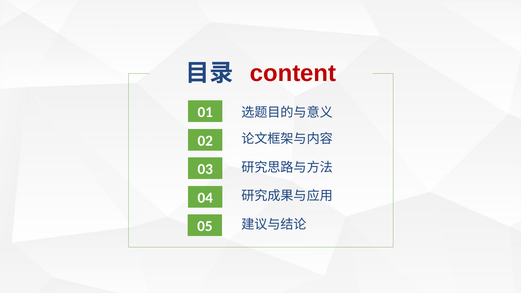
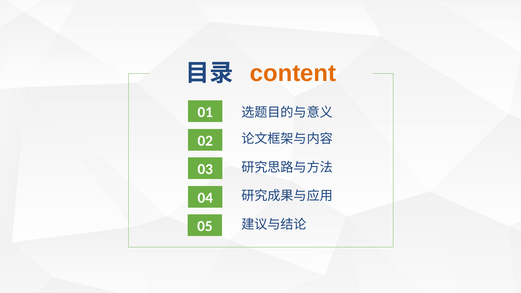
content colour: red -> orange (293, 73)
